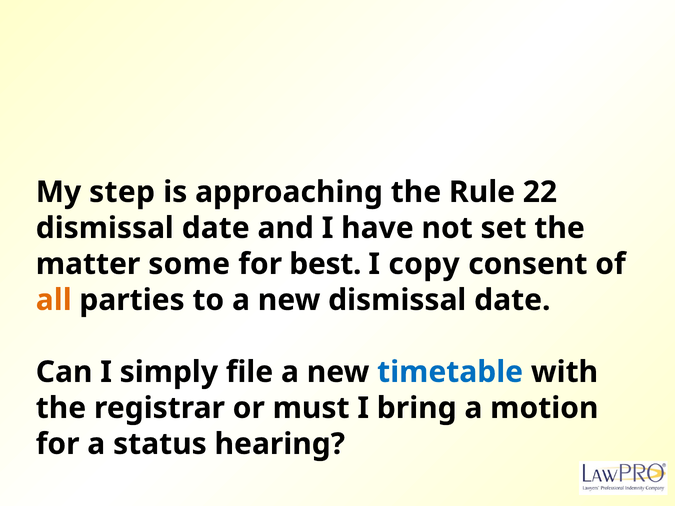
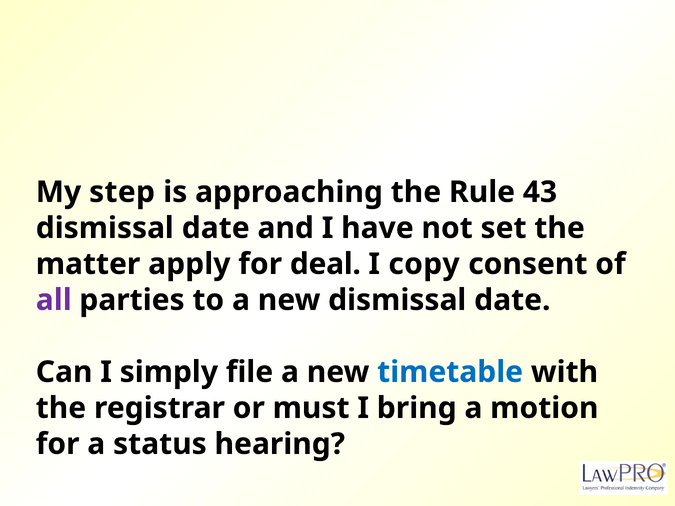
22: 22 -> 43 (540, 192)
some: some -> apply (189, 264)
best: best -> deal (325, 264)
all colour: orange -> purple (54, 300)
